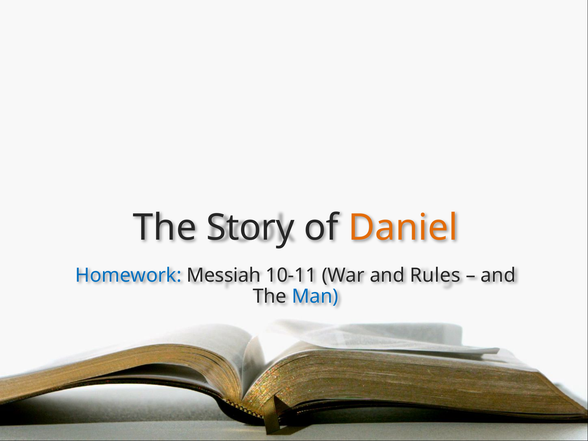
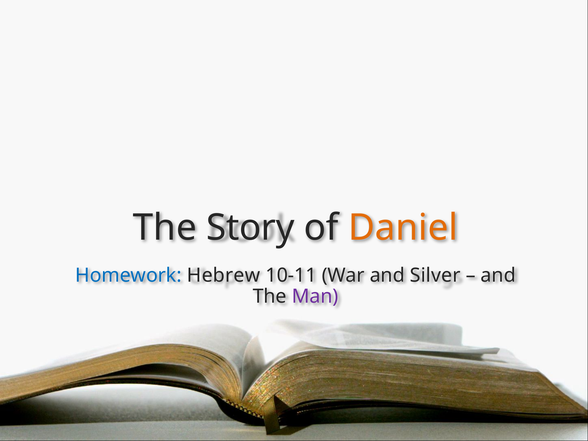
Messiah: Messiah -> Hebrew (224, 275)
Rules: Rules -> Silver (435, 275)
Man colour: blue -> purple (315, 296)
